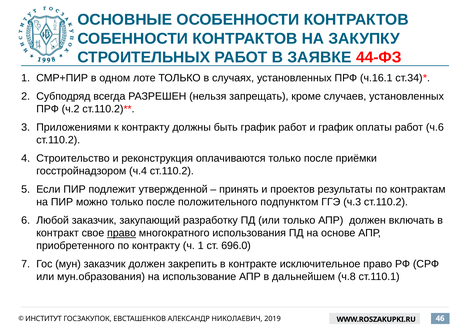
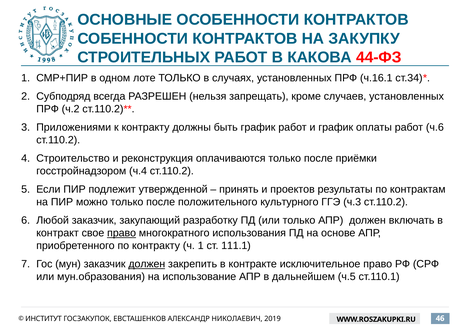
ЗАЯВКЕ: ЗАЯВКЕ -> КАКОВА (320, 57)
подпунктом: подпунктом -> культурного (289, 202)
696.0: 696.0 -> 111.1 (236, 246)
должен underline: none -> present (147, 264)
ч.8: ч.8 -> ч.5 (347, 276)
